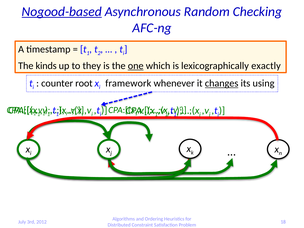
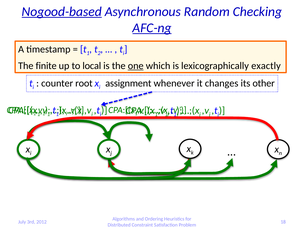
AFC-ng underline: none -> present (152, 28)
kinds: kinds -> finite (46, 66)
they: they -> local (92, 66)
framework: framework -> assignment (128, 83)
changes underline: present -> none (222, 83)
using: using -> other (264, 83)
